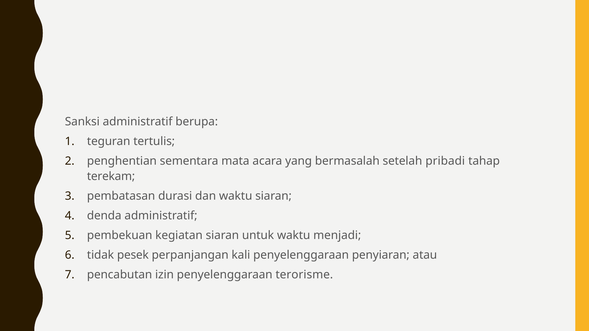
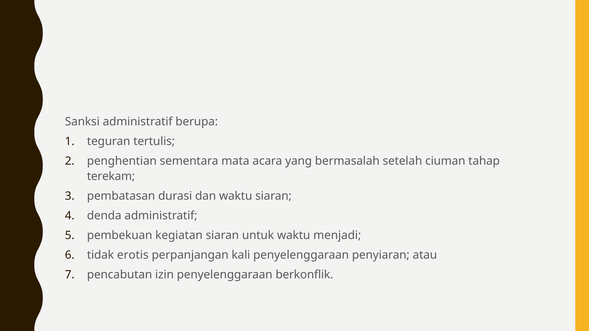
pribadi: pribadi -> ciuman (445, 161)
pesek: pesek -> erotis (133, 255)
terorisme: terorisme -> berkonflik (304, 275)
